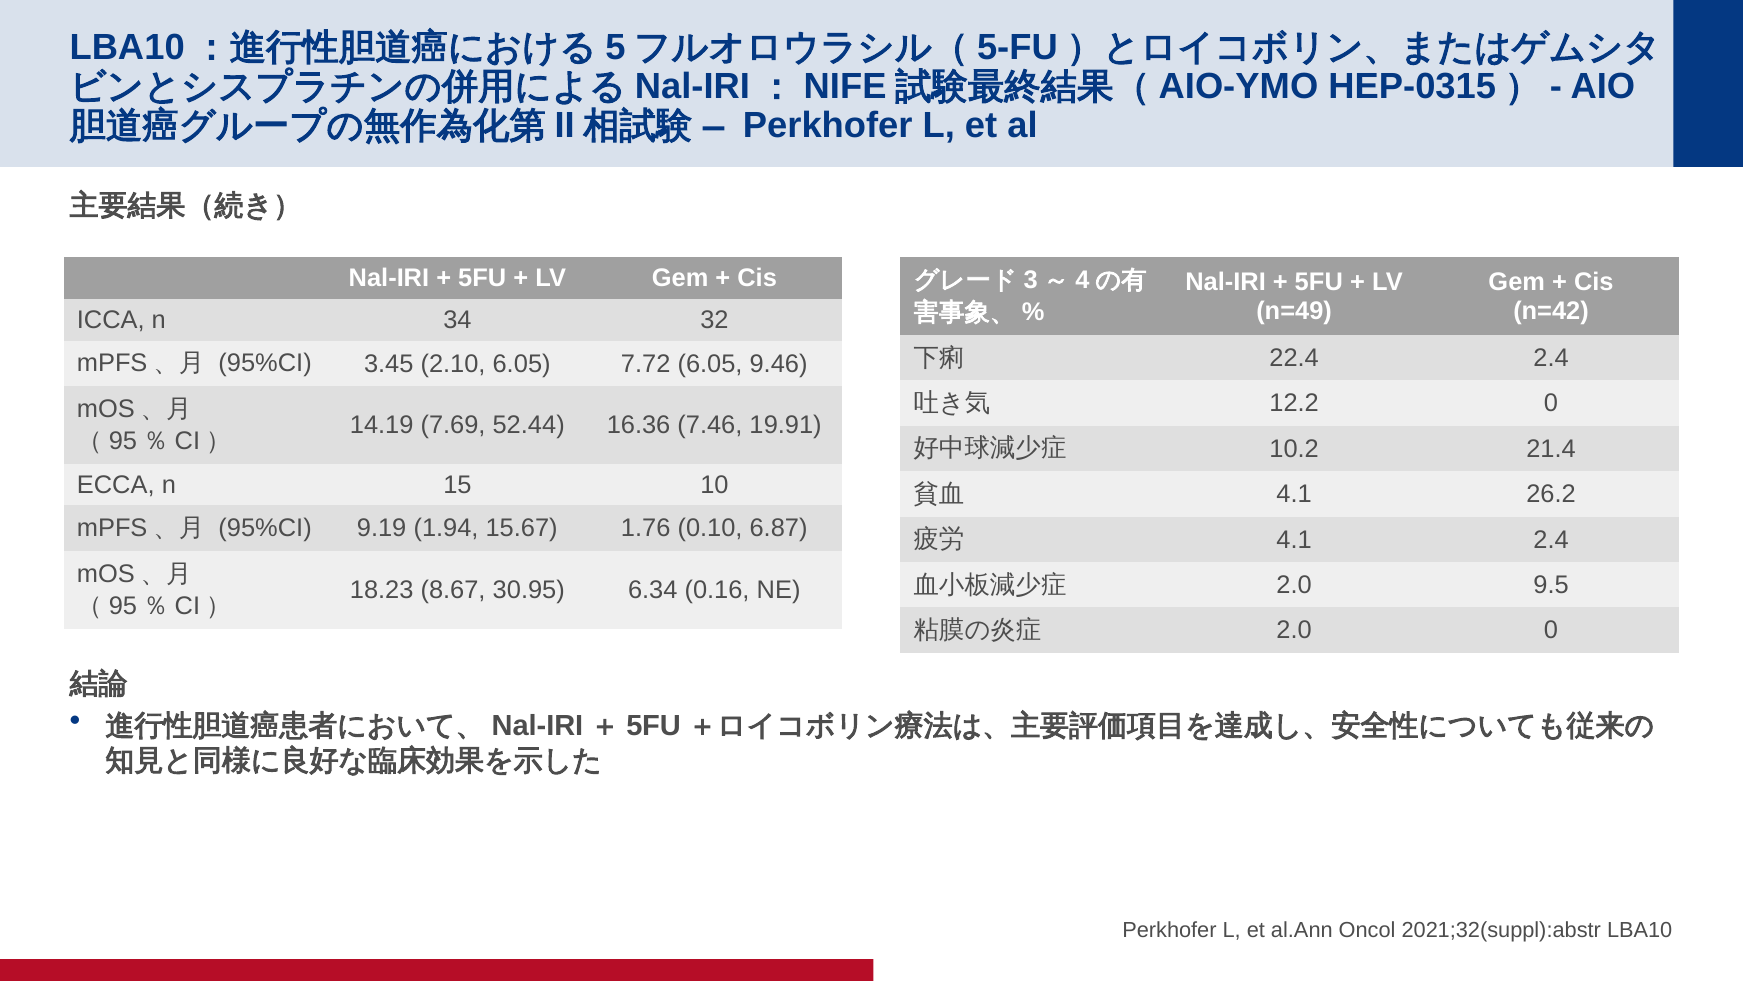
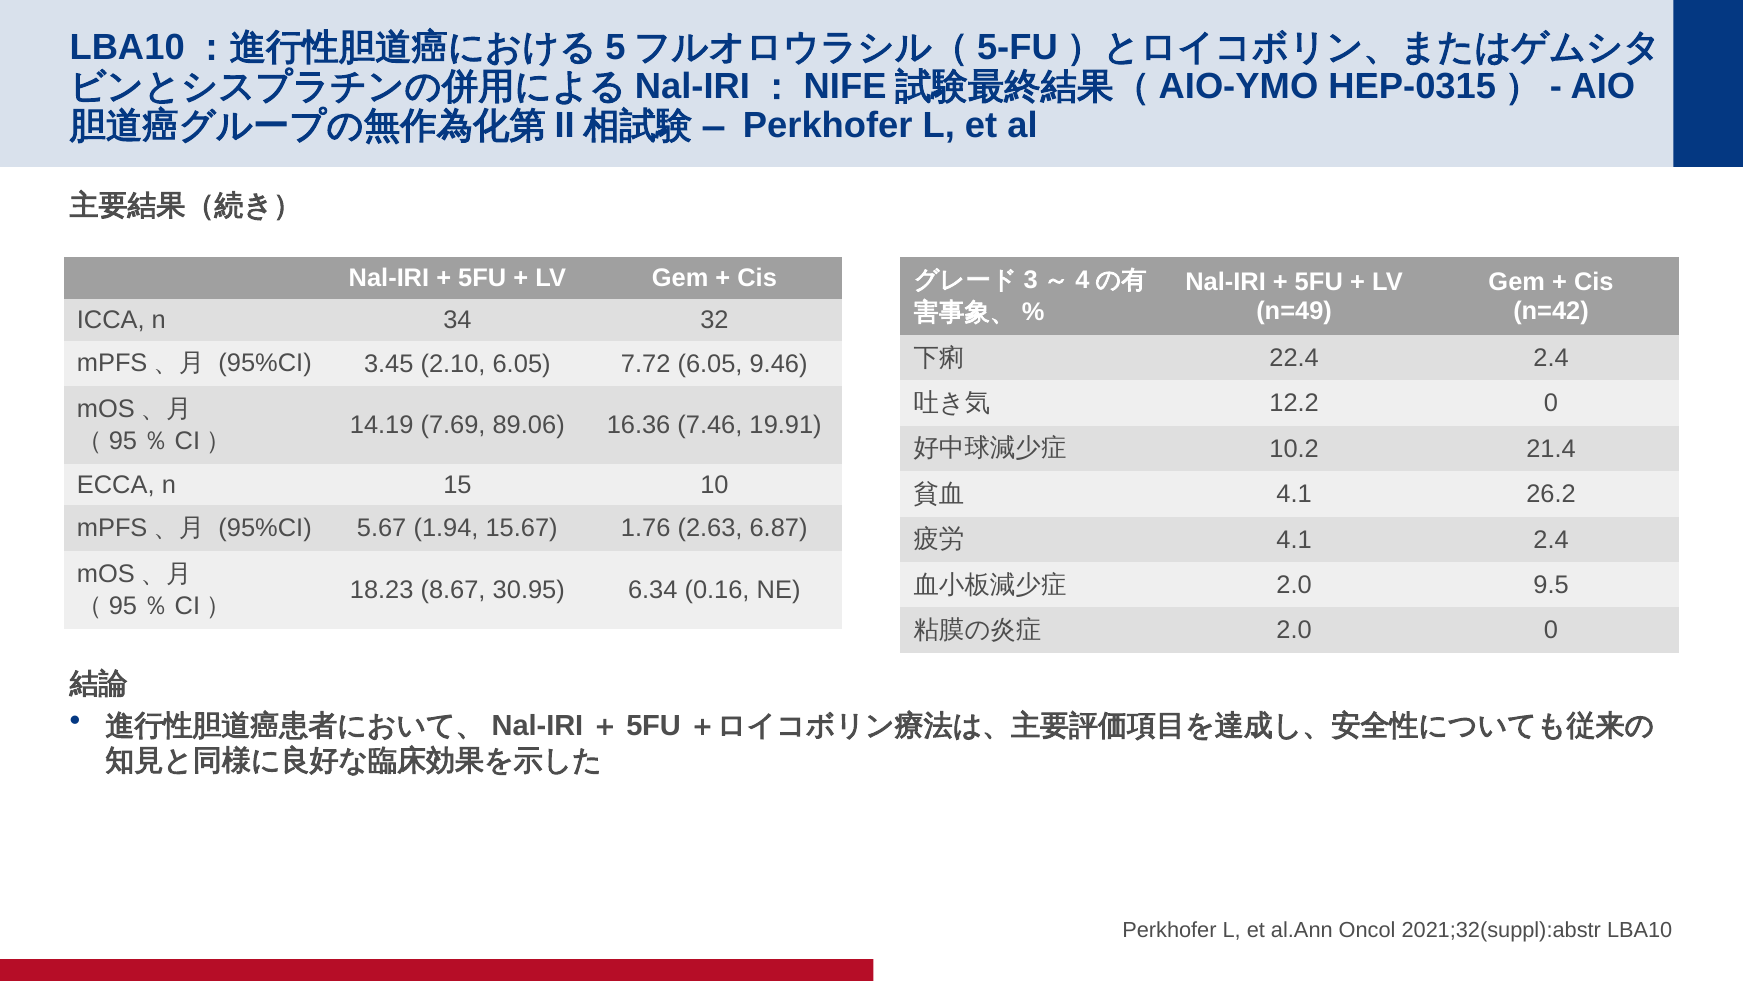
52.44: 52.44 -> 89.06 (529, 425)
9.19: 9.19 -> 5.67 (382, 528)
0.10: 0.10 -> 2.63 (710, 528)
